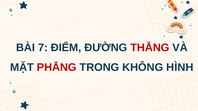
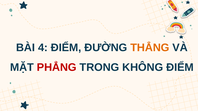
7: 7 -> 4 (43, 48)
THẲNG colour: red -> orange (150, 48)
KHÔNG HÌNH: HÌNH -> ĐIỂM (180, 68)
